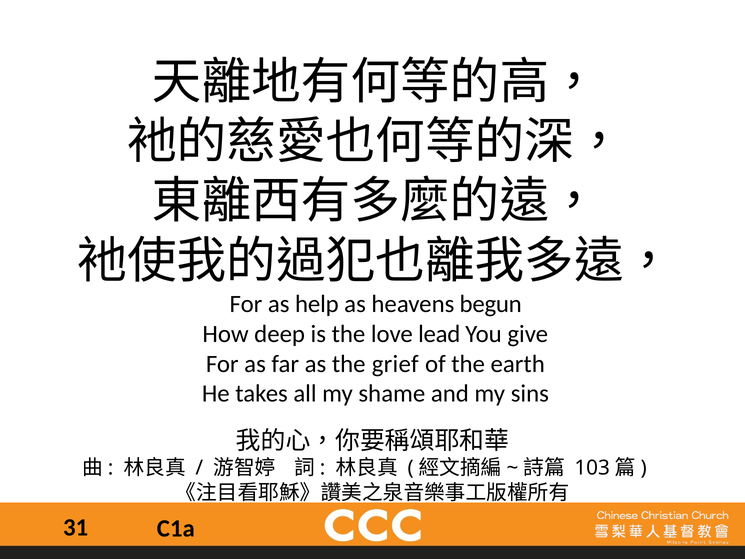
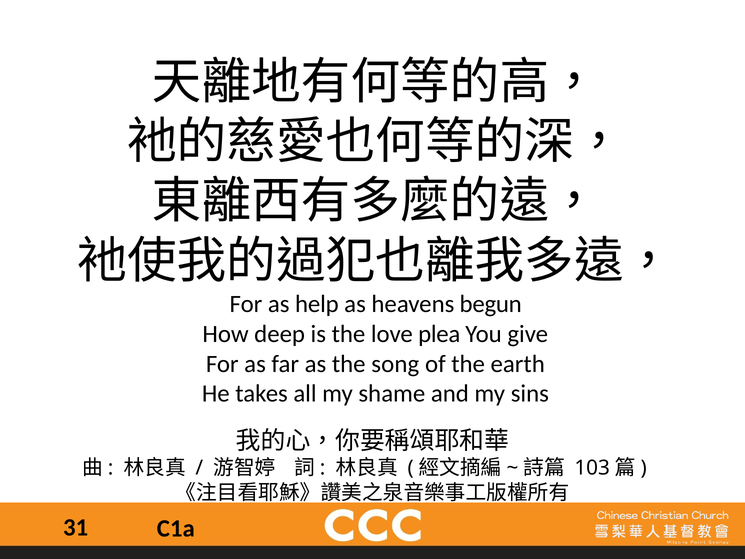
lead: lead -> plea (439, 334)
grief: grief -> song (395, 364)
